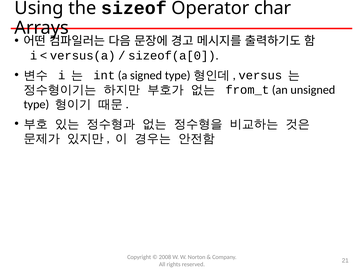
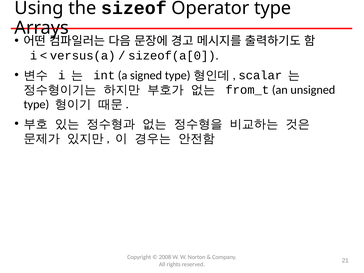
Operator char: char -> type (273, 8)
versus: versus -> scalar (260, 75)
